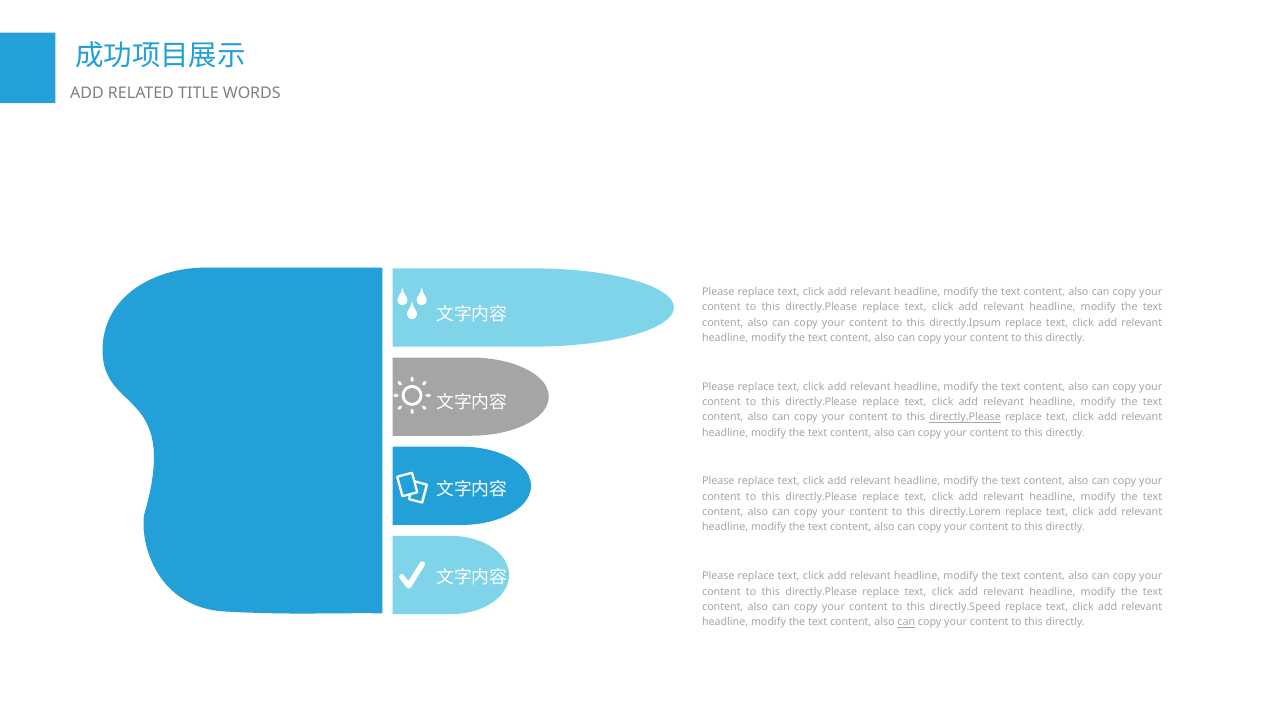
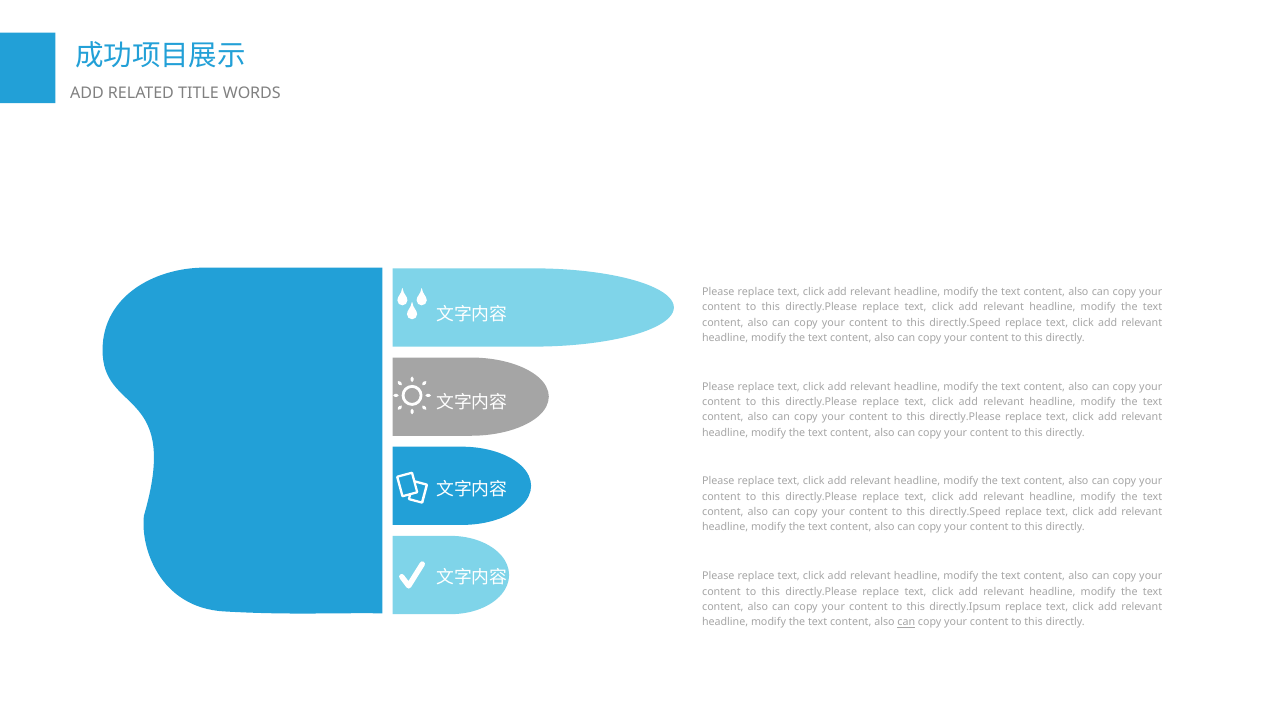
directly.Ipsum: directly.Ipsum -> directly.Speed (965, 323)
directly.Please underline: present -> none (965, 417)
directly.Lorem: directly.Lorem -> directly.Speed (965, 512)
directly.Speed: directly.Speed -> directly.Ipsum (965, 607)
